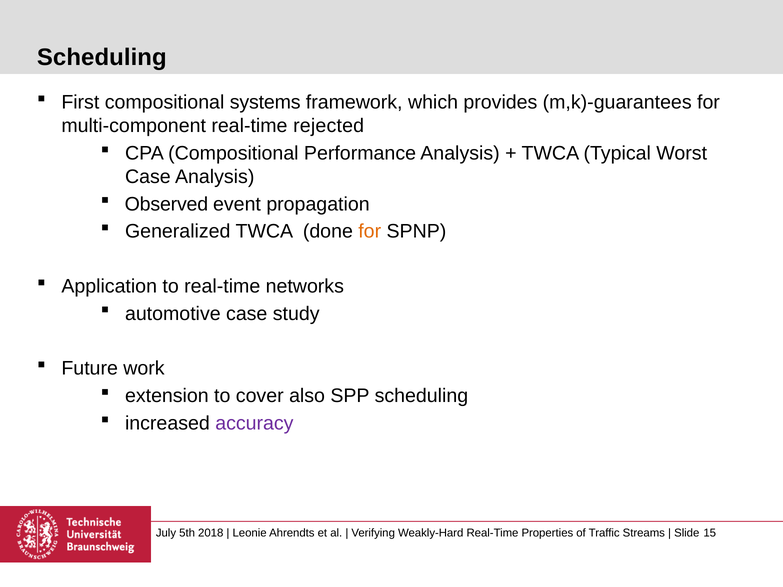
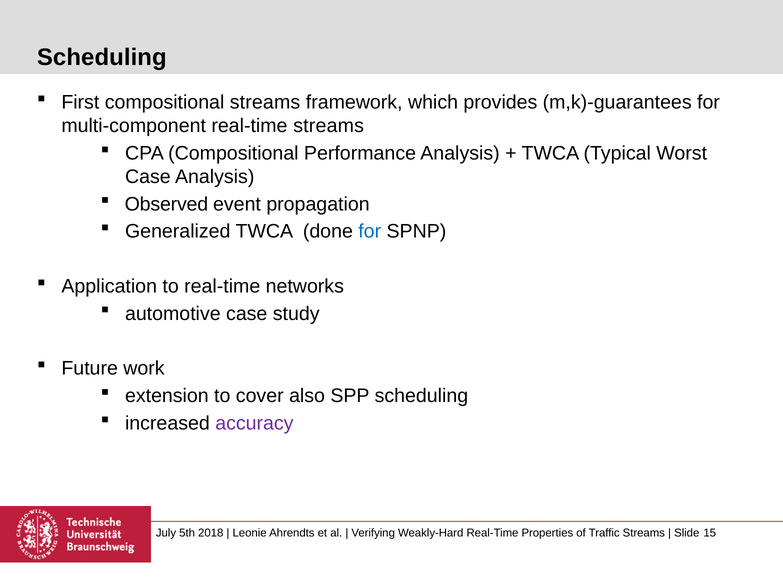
compositional systems: systems -> streams (265, 102)
real-time rejected: rejected -> streams (329, 126)
for colour: orange -> blue (370, 232)
